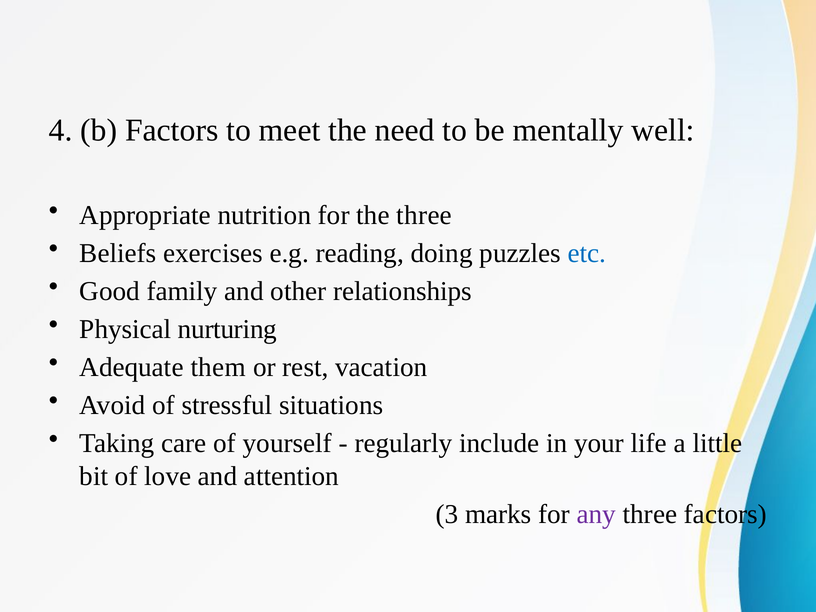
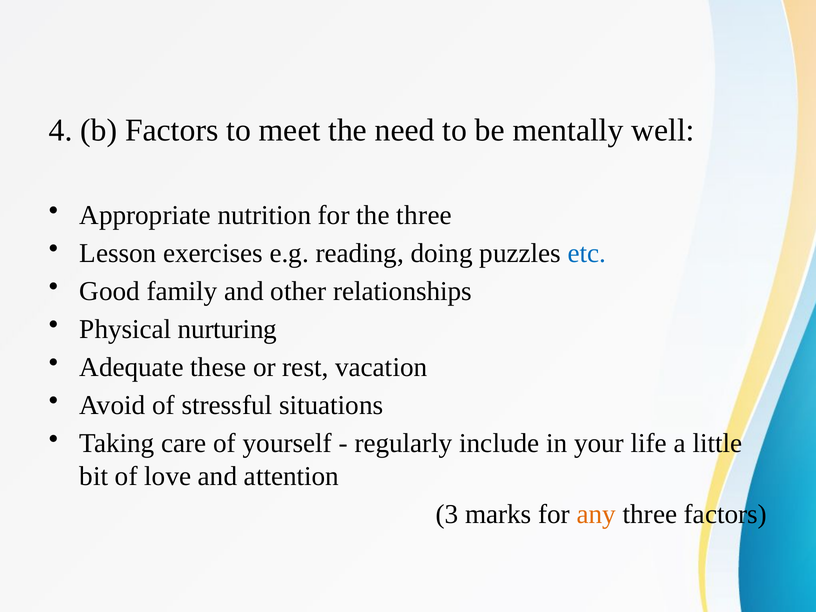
Beliefs: Beliefs -> Lesson (118, 253)
them: them -> these (218, 367)
any colour: purple -> orange (596, 514)
